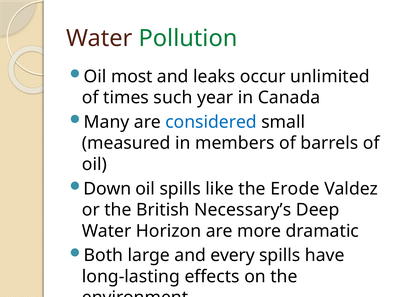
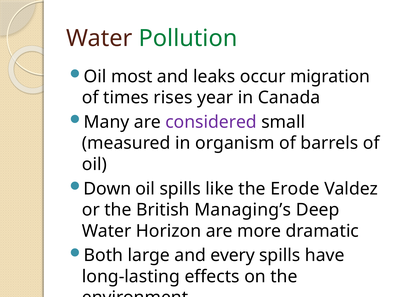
unlimited: unlimited -> migration (330, 76)
such: such -> rises (173, 98)
considered colour: blue -> purple (211, 122)
members: members -> organism (235, 143)
Necessary’s: Necessary’s -> Managing’s (243, 210)
